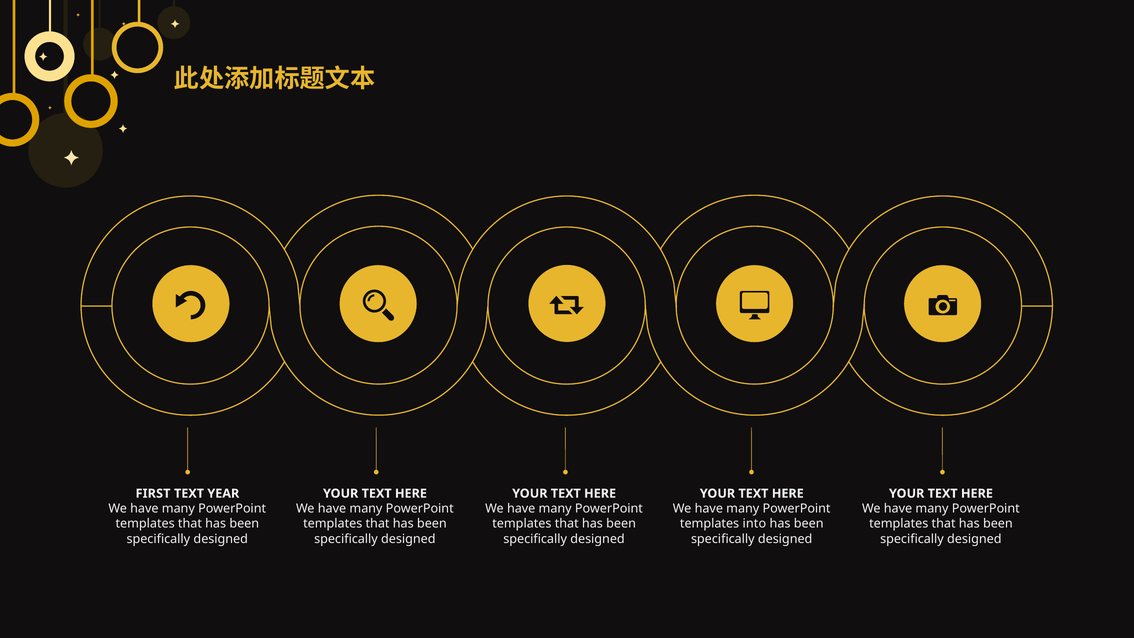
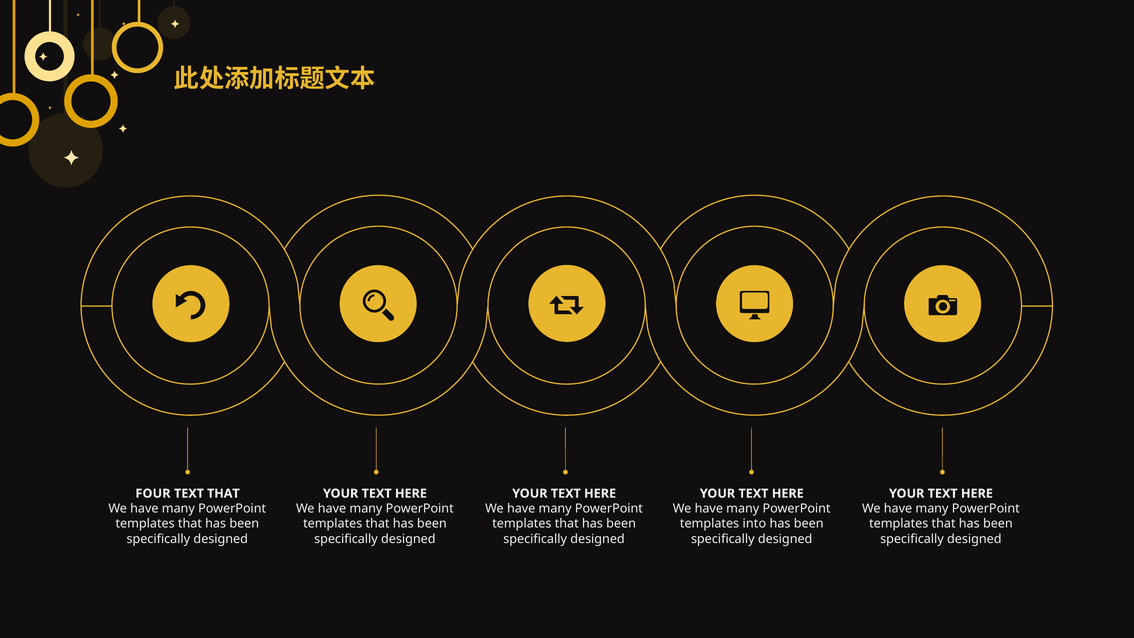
FIRST: FIRST -> FOUR (153, 493)
TEXT YEAR: YEAR -> THAT (223, 493)
